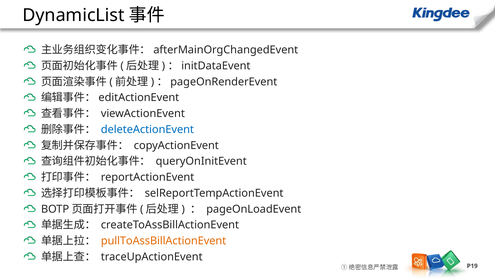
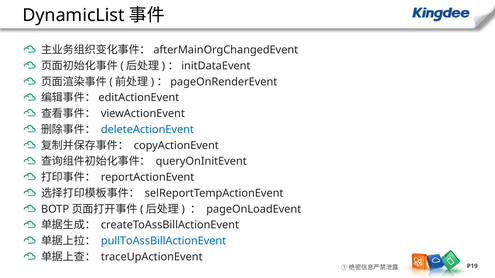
pullToAssBillActionEvent colour: orange -> blue (164, 241)
